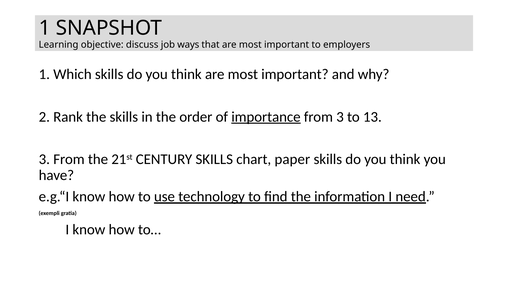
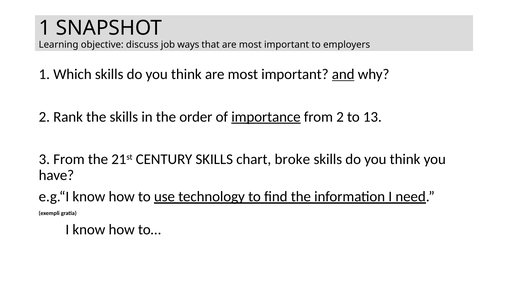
and underline: none -> present (343, 74)
from 3: 3 -> 2 (340, 117)
paper: paper -> broke (292, 159)
